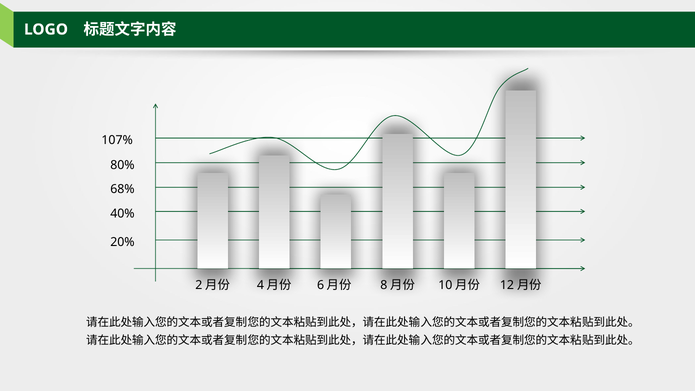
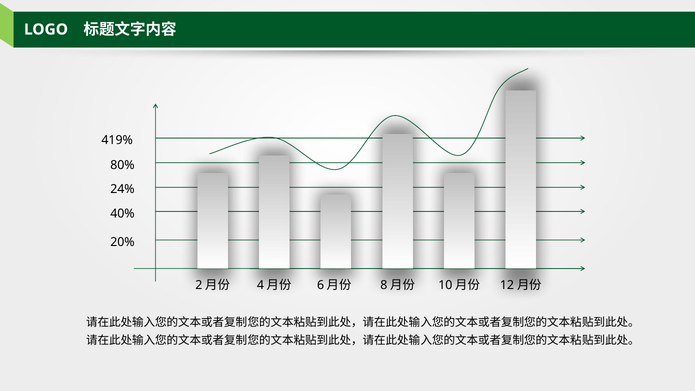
107%: 107% -> 419% (117, 140)
68%: 68% -> 24% (122, 189)
